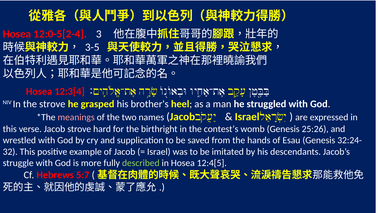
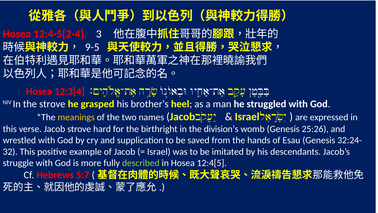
12:0-5[2-4: 12:0-5[2-4 -> 12:4-5[2-4 (60, 34)
3-5: 3-5 -> 9-5 (92, 47)
meanings colour: pink -> yellow (76, 117)
contest’s: contest’s -> division’s (221, 129)
